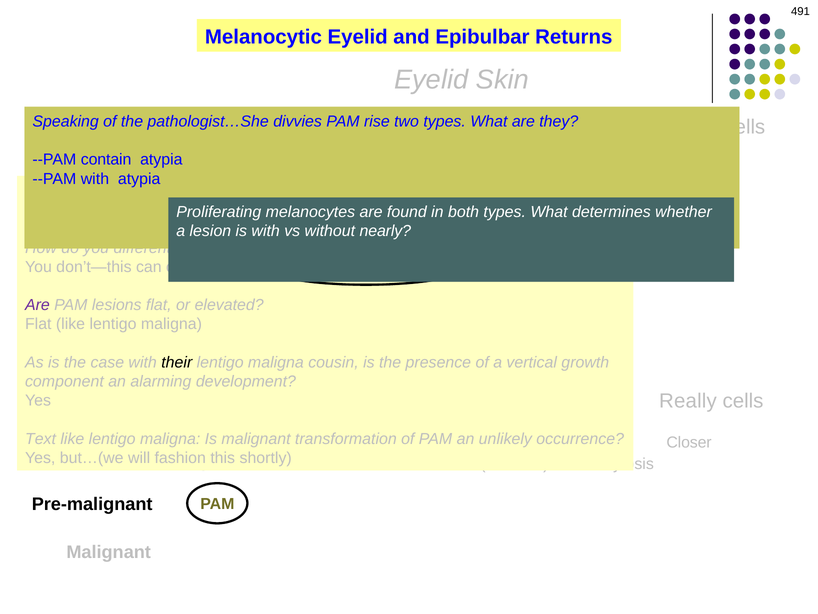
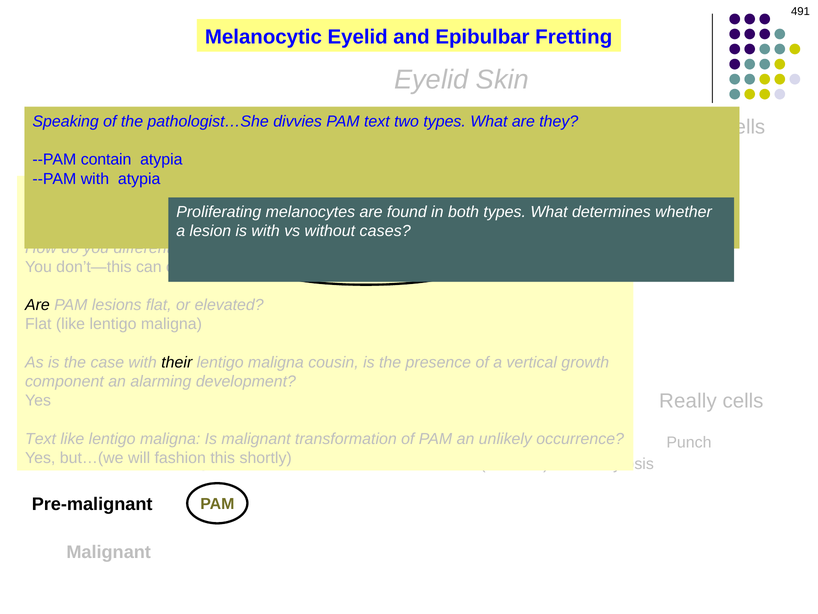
Returns: Returns -> Fretting (574, 37)
PAM rise: rise -> text (377, 121)
nearly: nearly -> cases (385, 231)
Are colour: purple -> black (37, 305)
Closer: Closer -> Punch (689, 442)
